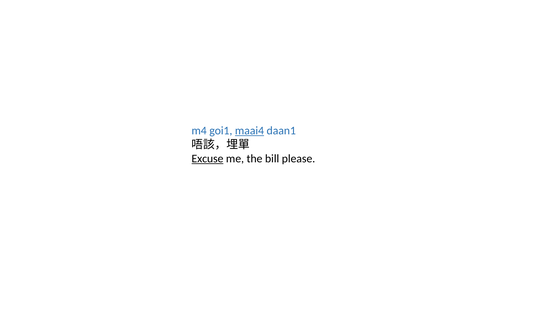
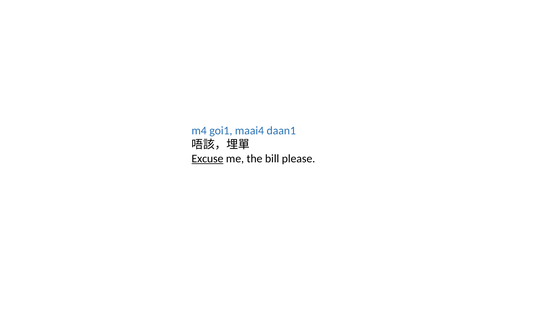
maai4 underline: present -> none (249, 131)
